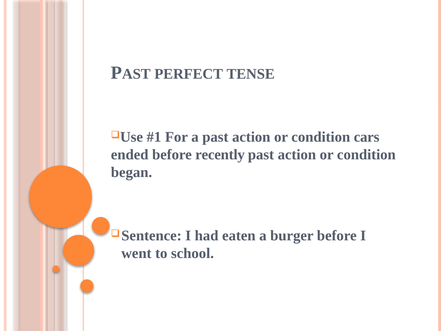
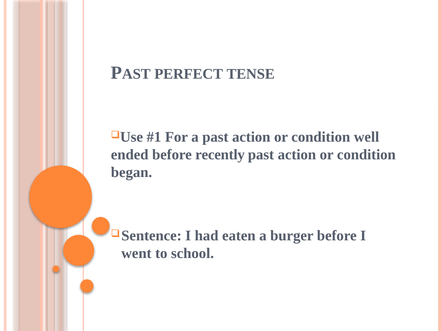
cars: cars -> well (367, 137)
